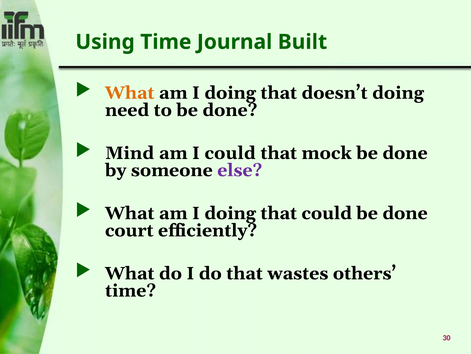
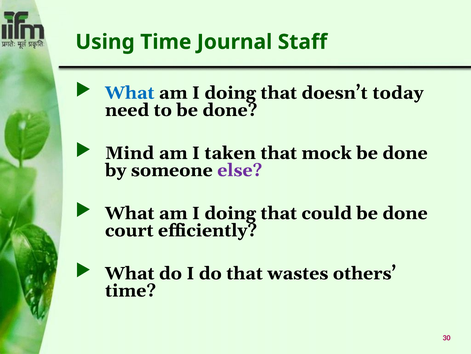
Built: Built -> Staff (302, 42)
What colour: orange -> blue (130, 93)
doesn’t doing: doing -> today (398, 93)
I could: could -> taken (230, 153)
